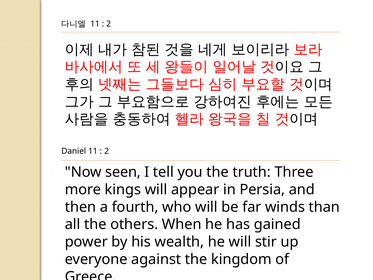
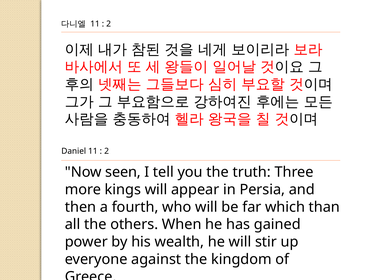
winds: winds -> which (285, 207)
